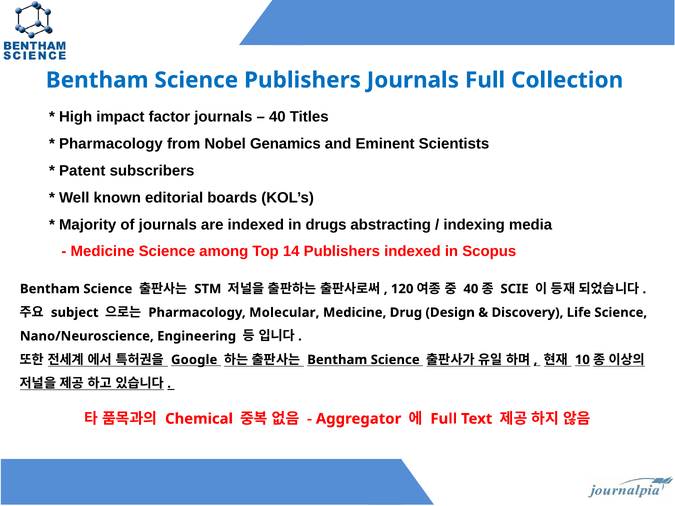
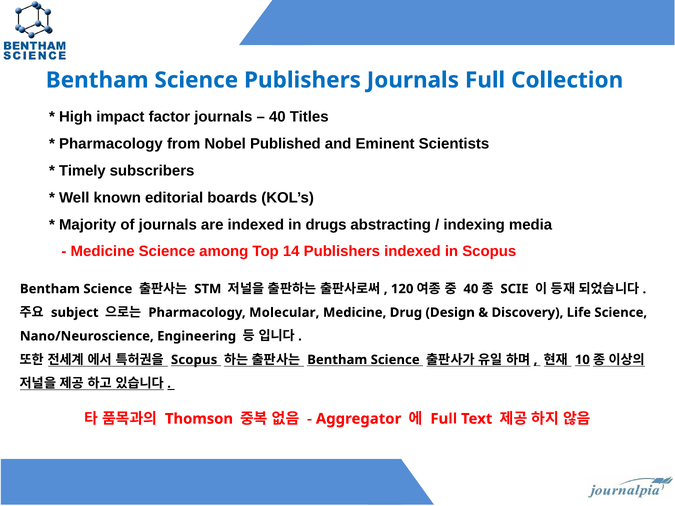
Genamics: Genamics -> Published (285, 144)
Patent: Patent -> Timely (82, 171)
Google: Google -> Scopus (194, 360)
Chemical: Chemical -> Thomson (199, 419)
